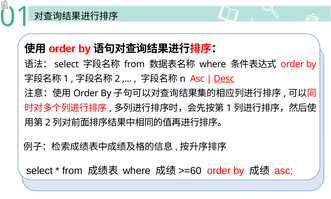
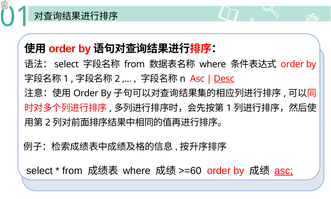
asc underline: none -> present (284, 170)
